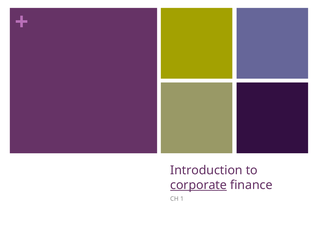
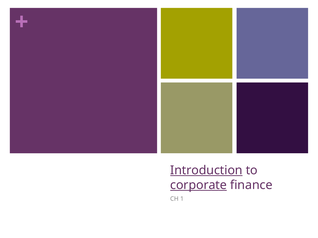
Introduction underline: none -> present (206, 171)
